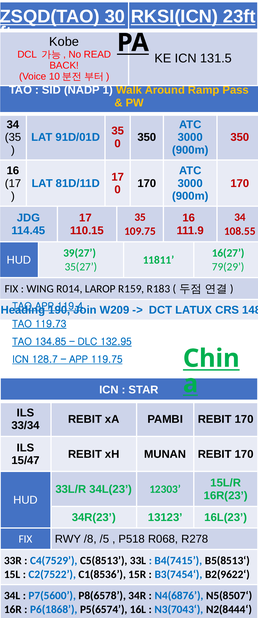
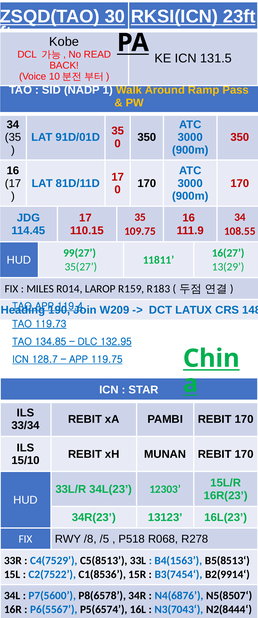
39(27: 39(27 -> 99(27 (80, 253)
79(29: 79(29 -> 13(29 (228, 267)
WING: WING -> MILES (40, 288)
15/47: 15/47 -> 15/10 (26, 460)
B4(7415: B4(7415 -> B4(1563 (178, 560)
B2(9622‘: B2(9622‘ -> B2(9914‘ (227, 574)
P6(1868: P6(1868 -> P6(5567 (54, 609)
